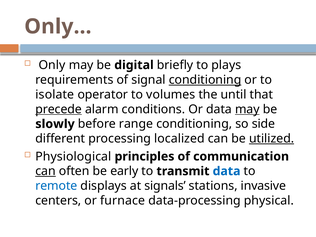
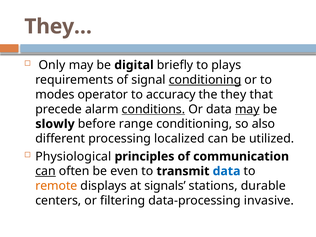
Only…: Only… -> They… (58, 26)
isolate: isolate -> modes (55, 95)
volumes: volumes -> accuracy (171, 95)
until: until -> they (233, 95)
precede underline: present -> none (59, 109)
conditions underline: none -> present (153, 109)
side: side -> also (263, 124)
utilized underline: present -> none (272, 139)
early: early -> even (124, 171)
remote colour: blue -> orange (56, 186)
invasive: invasive -> durable (263, 186)
furnace: furnace -> filtering (123, 201)
physical: physical -> invasive (269, 201)
